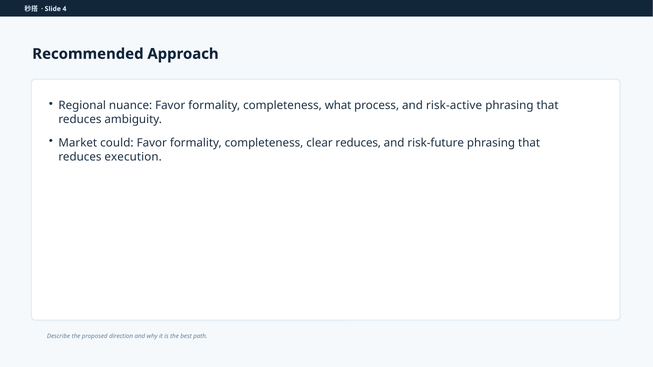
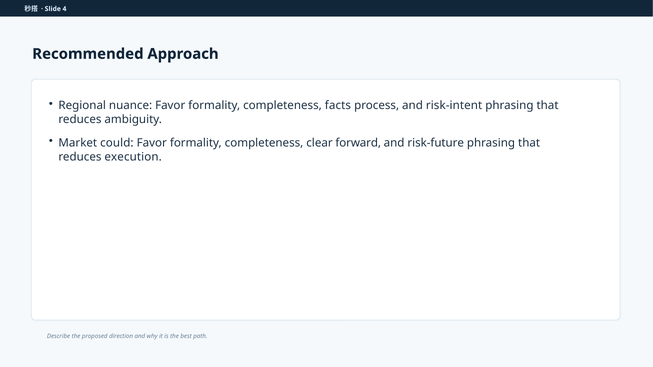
what: what -> facts (338, 106)
risk-active: risk-active -> risk-intent (454, 106)
clear reduces: reduces -> forward (358, 143)
